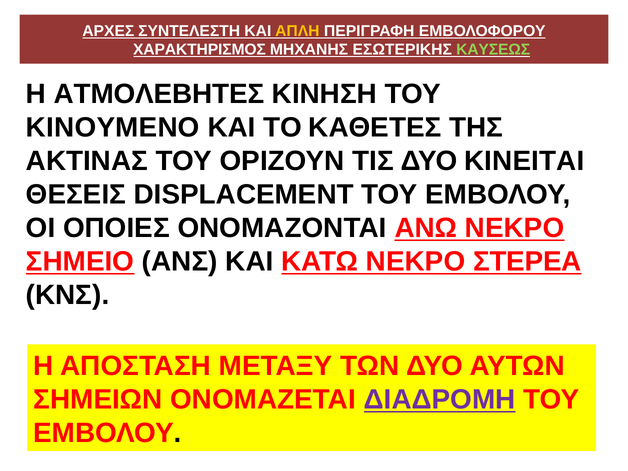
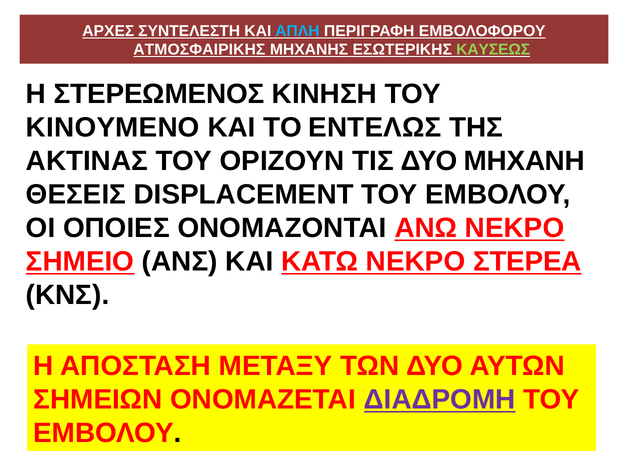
ΑΠΛΗ colour: yellow -> light blue (297, 31)
ΧΑΡΑΚΤΗΡΙΣΜΟΣ: ΧΑΡΑΚΤΗΡΙΣΜΟΣ -> ΑΤΜΟΣΦΑΙΡΙΚΗΣ (199, 50)
ΑΤΜΟΛΕΒΗΤΕΣ: ΑΤΜΟΛΕΒΗΤΕΣ -> ΣΤΕΡΕΩΜΕΝΟΣ (159, 94)
ΚΑΘΕΤΕΣ: ΚΑΘΕΤΕΣ -> ΕΝΤΕΛΩΣ (375, 128)
ΚΙΝΕΙΤΑΙ: ΚΙΝΕΙΤΑΙ -> ΜΗΧΑΝΗ (524, 161)
